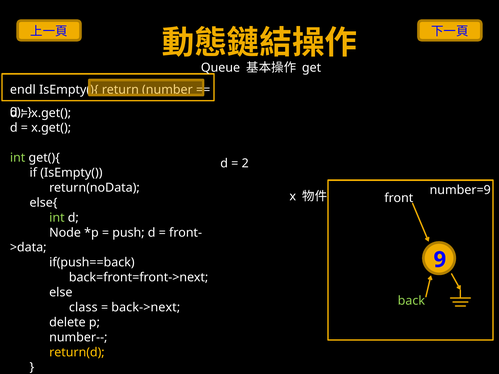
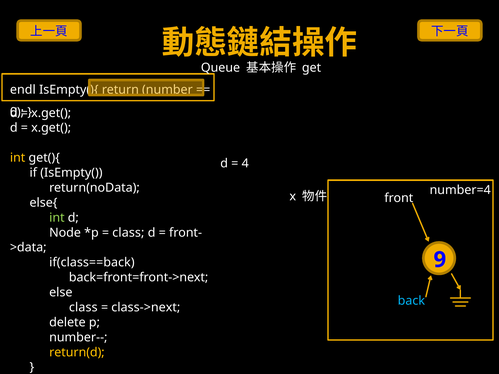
int colour: light green -> yellow (18, 158)
2: 2 -> 4 (245, 163)
number=9: number=9 -> number=4 (460, 190)
push: push -> class (128, 233)
if(push==back: if(push==back -> if(class==back (92, 263)
back colour: light green -> light blue (411, 301)
back->next: back->next -> class->next (146, 308)
